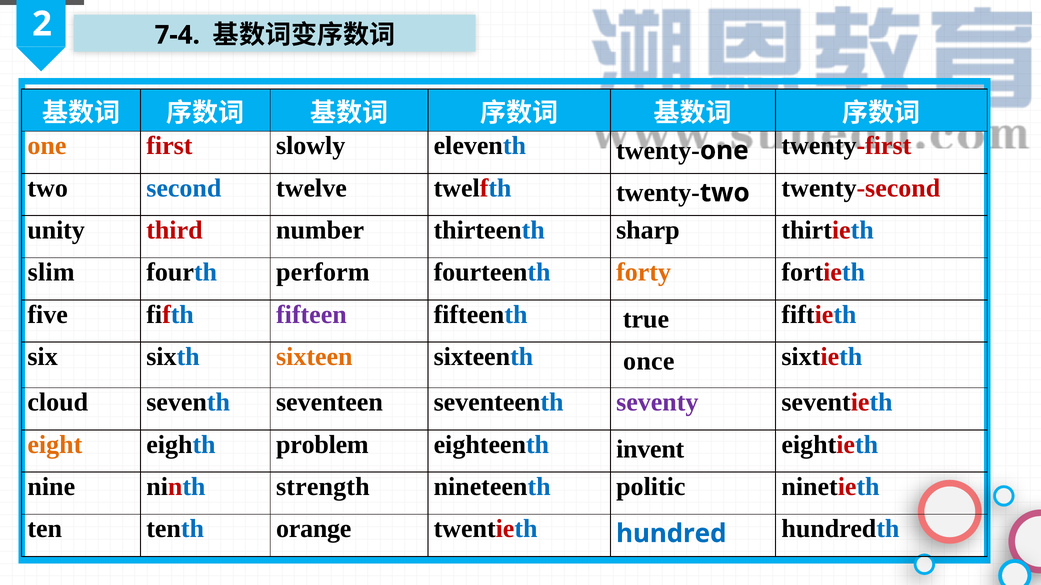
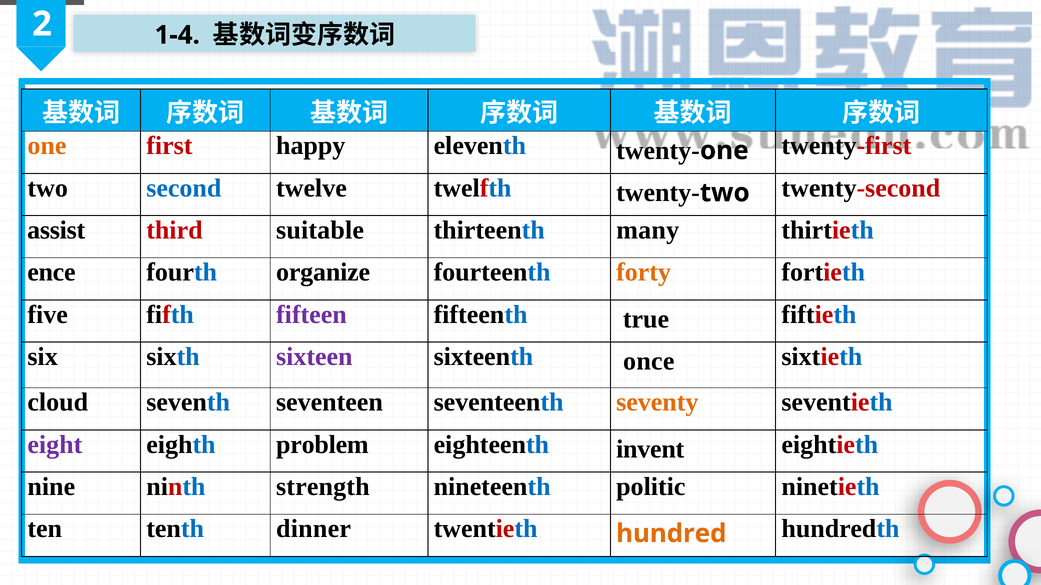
7-4: 7-4 -> 1-4 (177, 35)
slowly: slowly -> happy (311, 146)
unity: unity -> assist (56, 230)
number: number -> suitable (320, 230)
sharp: sharp -> many (648, 230)
slim: slim -> ence (51, 273)
perform: perform -> organize (323, 273)
sixteen colour: orange -> purple (314, 357)
seventy colour: purple -> orange (657, 403)
eight colour: orange -> purple (55, 445)
orange: orange -> dinner (314, 529)
hundred colour: blue -> orange (671, 534)
